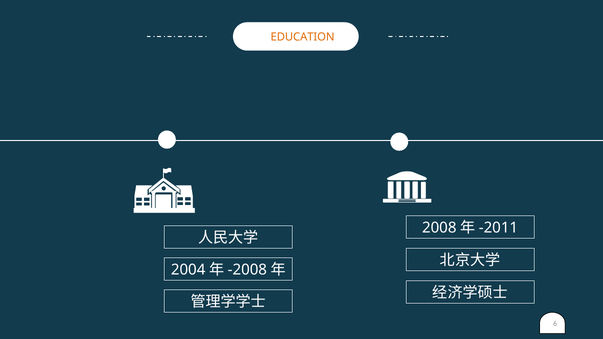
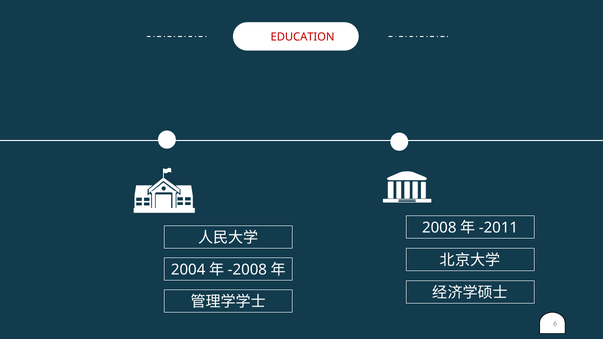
EDUCATION colour: orange -> red (303, 37)
